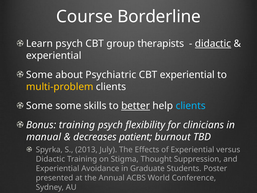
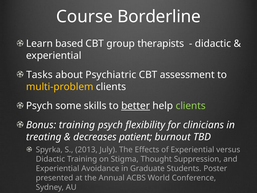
Learn psych: psych -> based (69, 44)
didactic underline: present -> none (213, 44)
Some: Some -> Tasks (39, 75)
CBT experiential: experiential -> assessment (187, 75)
Some: Some -> Psych (40, 106)
clients colour: light blue -> light green (191, 106)
manual: manual -> treating (44, 137)
